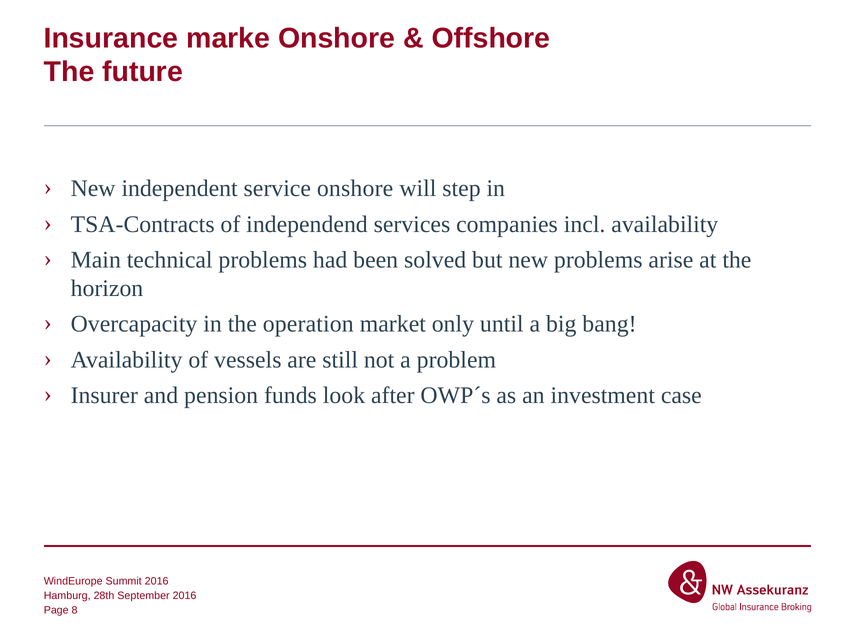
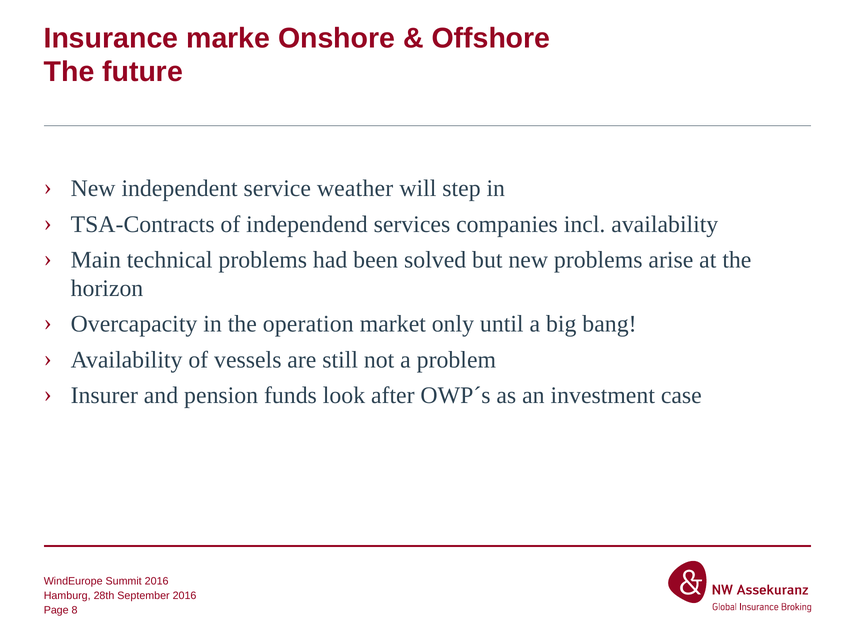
service onshore: onshore -> weather (355, 188)
